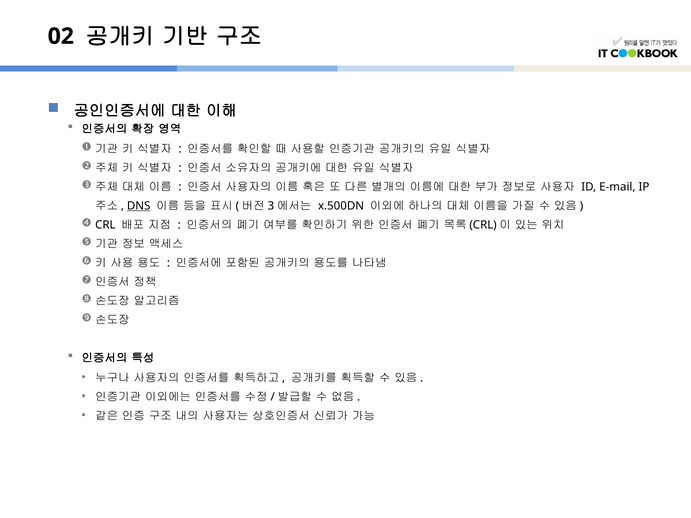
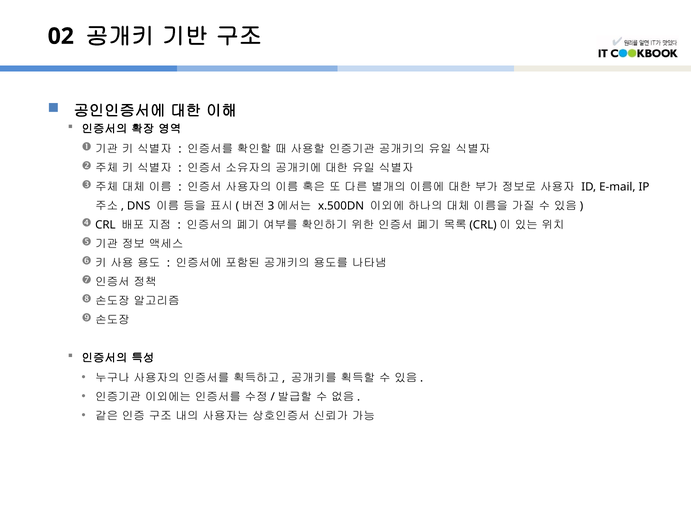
DNS underline: present -> none (139, 206)
